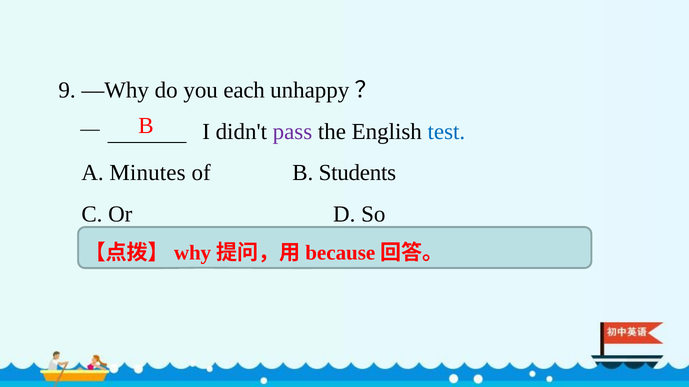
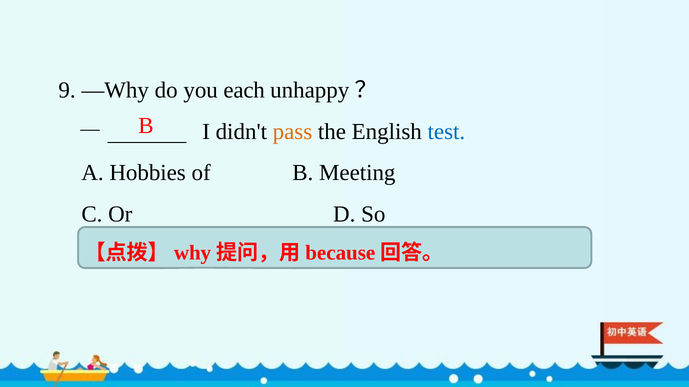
pass colour: purple -> orange (292, 132)
Minutes: Minutes -> Hobbies (148, 173)
Students: Students -> Meeting (357, 173)
